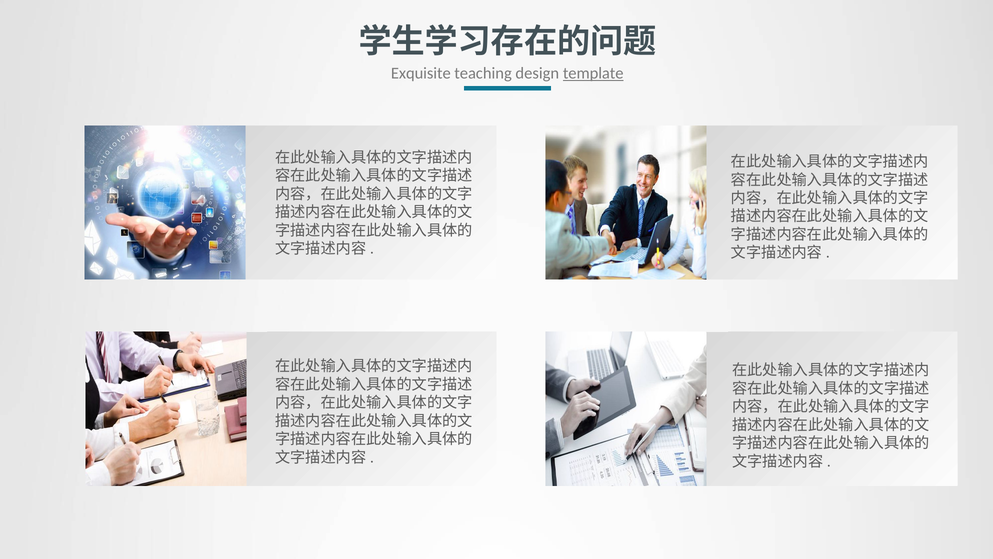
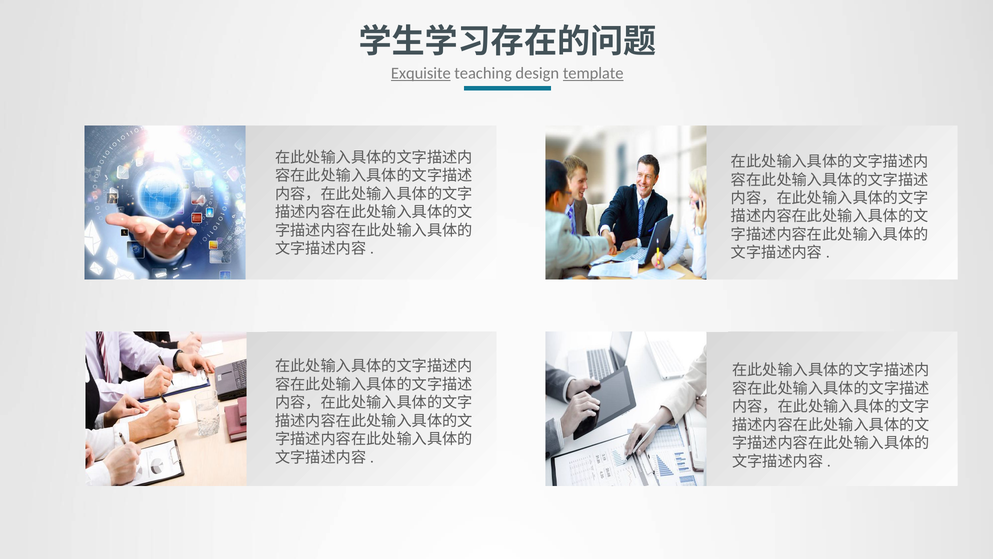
Exquisite underline: none -> present (421, 73)
